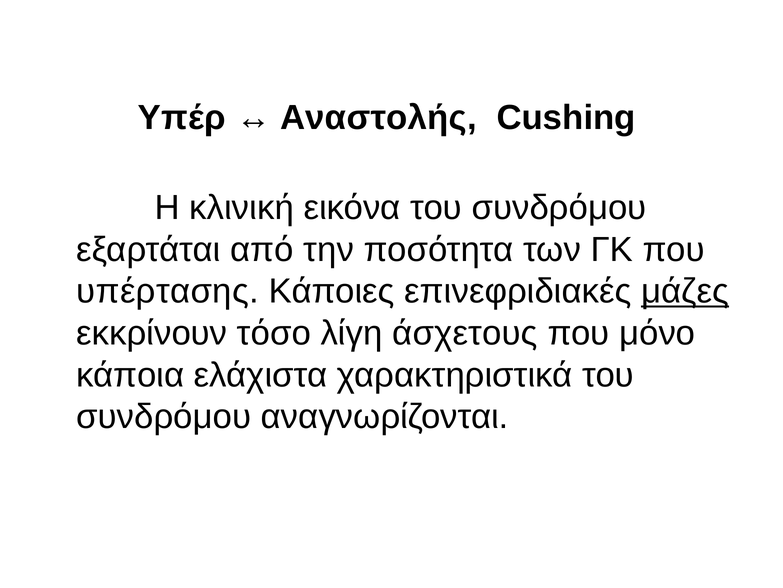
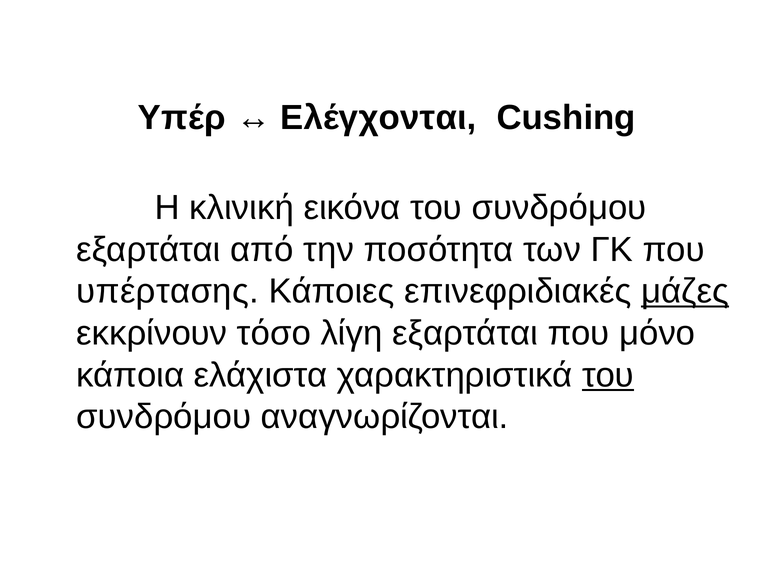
Αναστολής: Αναστολής -> Ελέγχονται (378, 118)
λίγη άσχετους: άσχετους -> εξαρτάται (465, 333)
του underline: none -> present (608, 375)
